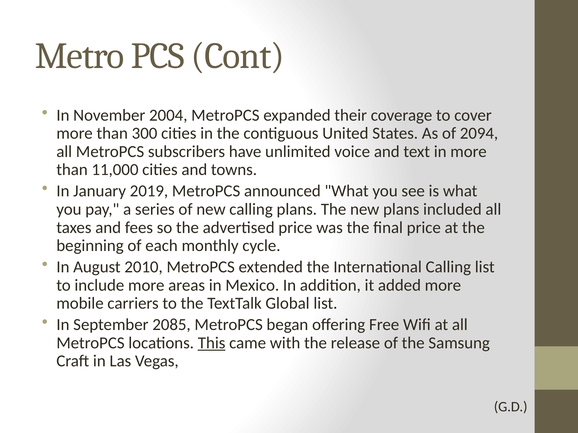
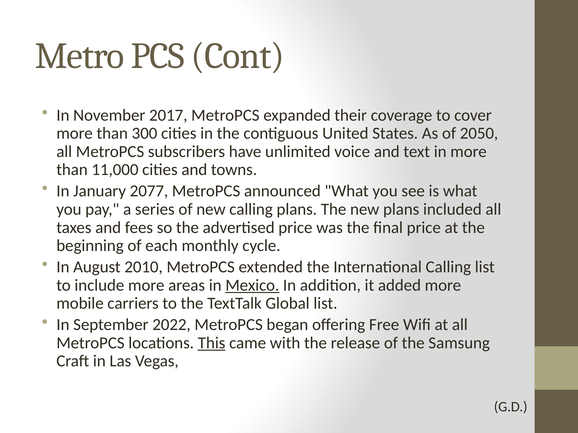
2004: 2004 -> 2017 (168, 115)
2094: 2094 -> 2050 (479, 134)
2019: 2019 -> 2077 (149, 191)
Mexico underline: none -> present (252, 286)
2085: 2085 -> 2022 (172, 325)
